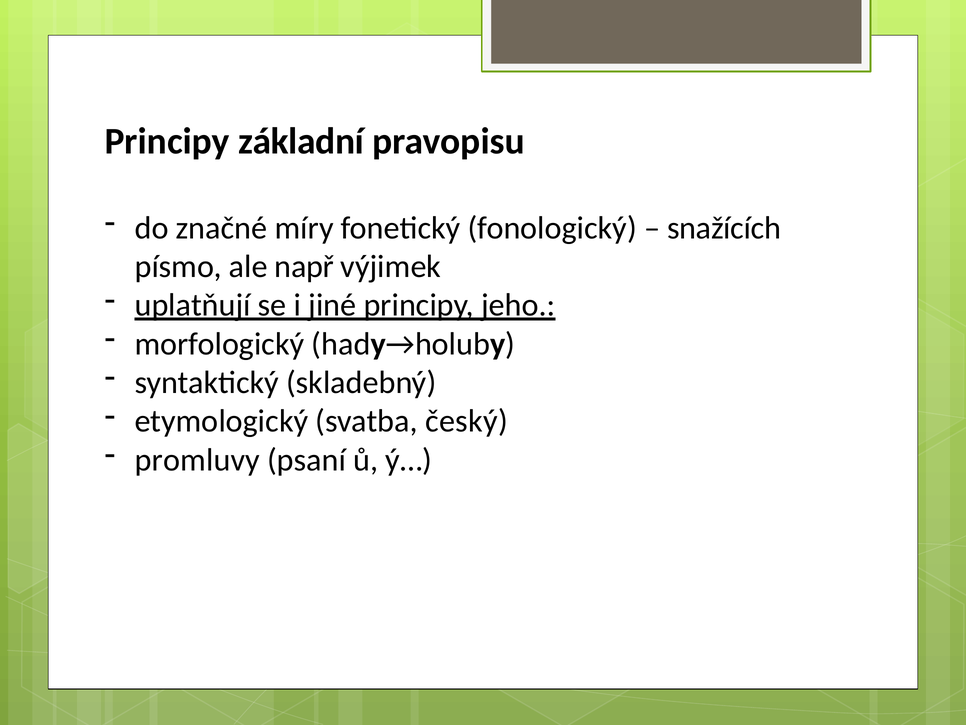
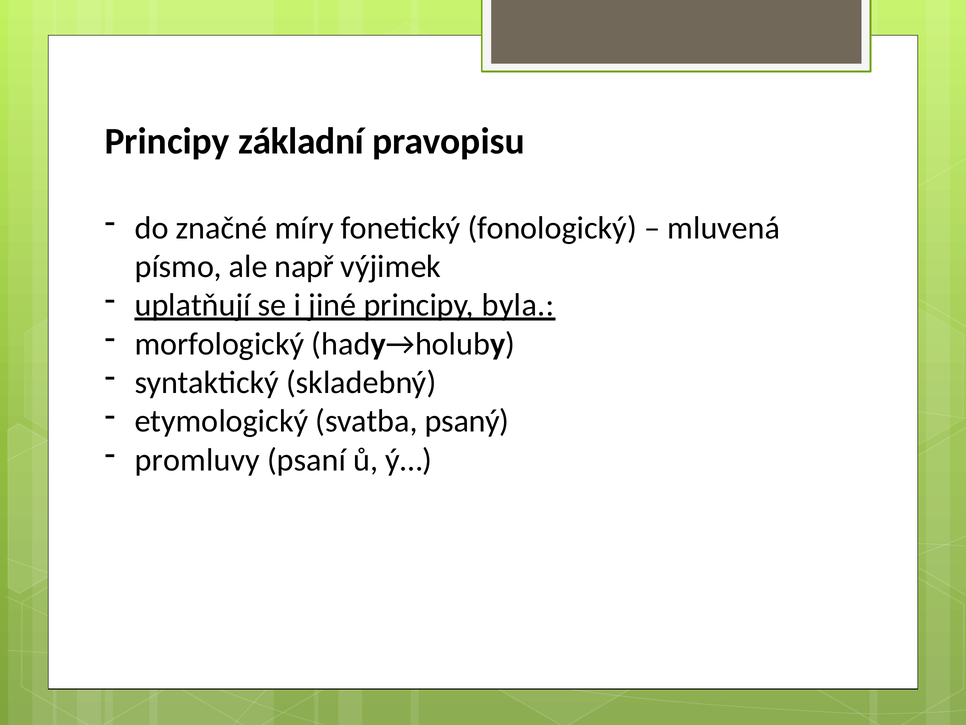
snažících: snažících -> mluvená (724, 228)
jeho: jeho -> byla (518, 305)
český: český -> psaný (467, 421)
